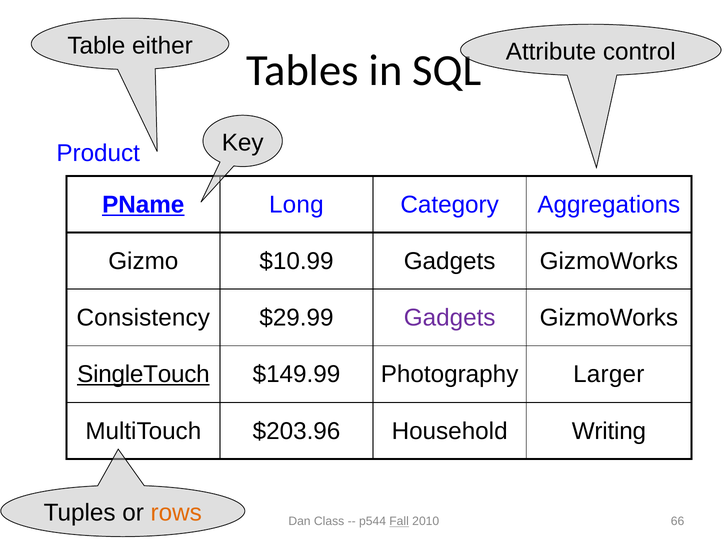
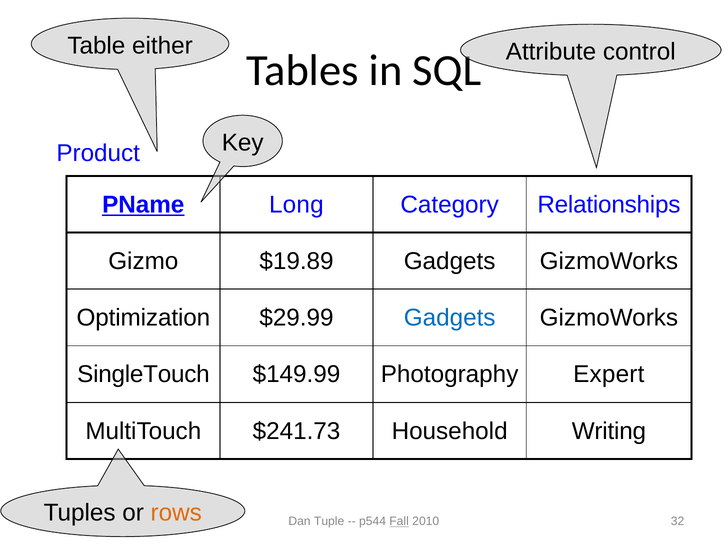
Aggregations: Aggregations -> Relationships (609, 205)
$10.99: $10.99 -> $19.89 (296, 261)
Consistency: Consistency -> Optimization (143, 318)
Gadgets colour: purple -> blue (450, 318)
SingleTouch underline: present -> none (143, 374)
Larger: Larger -> Expert (609, 374)
$203.96: $203.96 -> $241.73 (297, 431)
Class: Class -> Tuple (329, 521)
66: 66 -> 32 (678, 521)
